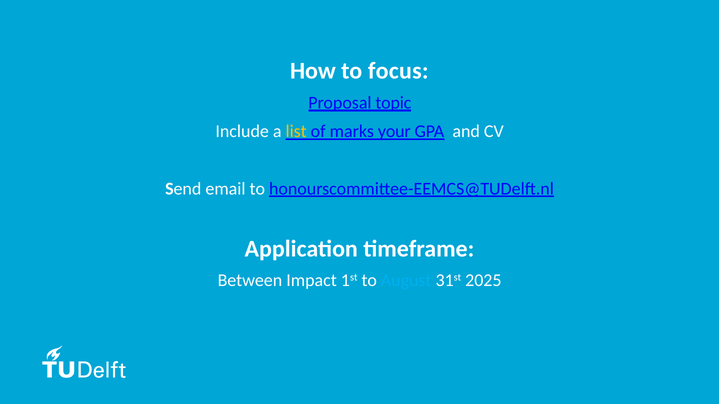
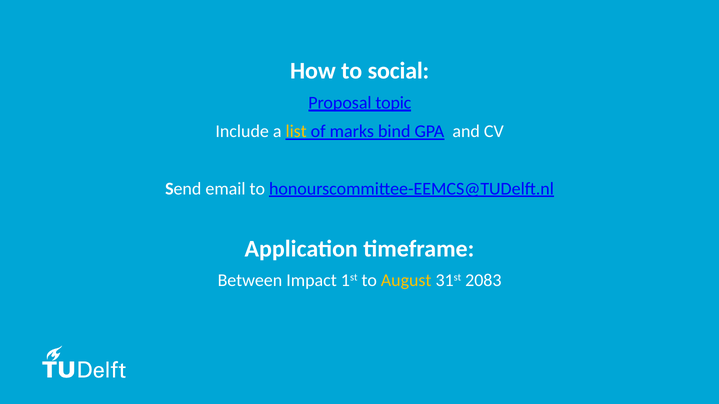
focus: focus -> social (398, 71)
your: your -> bind (394, 132)
August colour: light blue -> yellow (406, 281)
2025: 2025 -> 2083 (483, 281)
